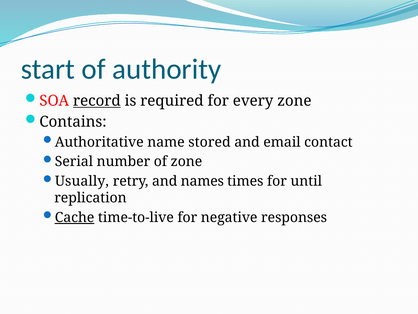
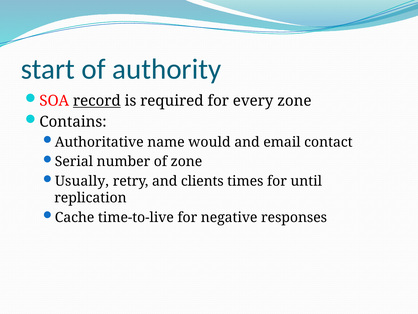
stored: stored -> would (209, 142)
names: names -> clients (202, 181)
Cache underline: present -> none (75, 217)
